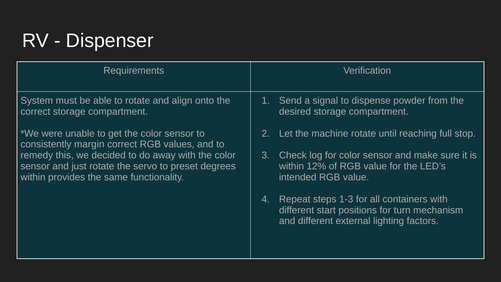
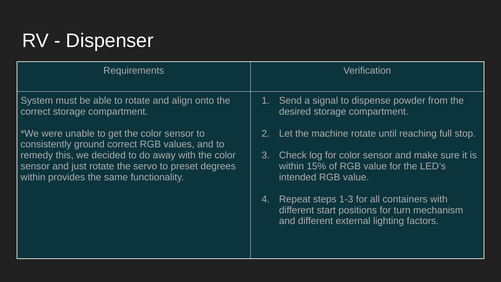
margin: margin -> ground (89, 144)
12%: 12% -> 15% (316, 166)
